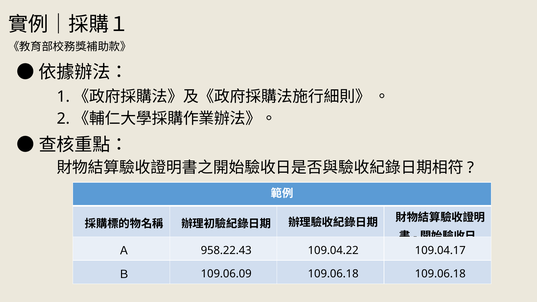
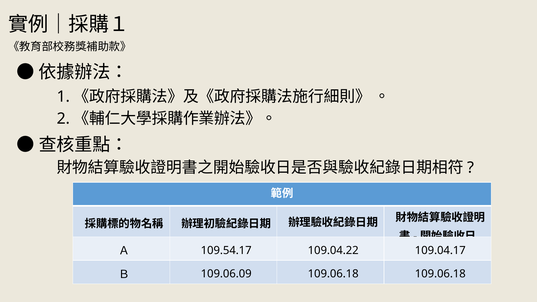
958.22.43: 958.22.43 -> 109.54.17 (226, 250)
